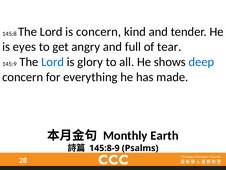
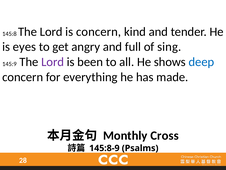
tear: tear -> sing (169, 47)
Lord colour: blue -> purple (53, 62)
glory: glory -> been (90, 62)
Earth: Earth -> Cross (165, 135)
